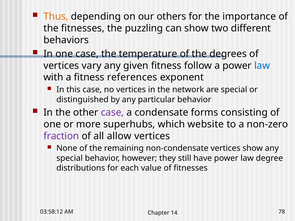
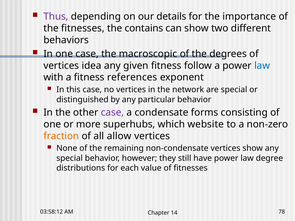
Thus colour: orange -> purple (56, 16)
others: others -> details (172, 16)
puzzling: puzzling -> contains (144, 28)
temperature: temperature -> macroscopic (148, 54)
vary: vary -> idea (92, 66)
fraction colour: purple -> orange (61, 136)
